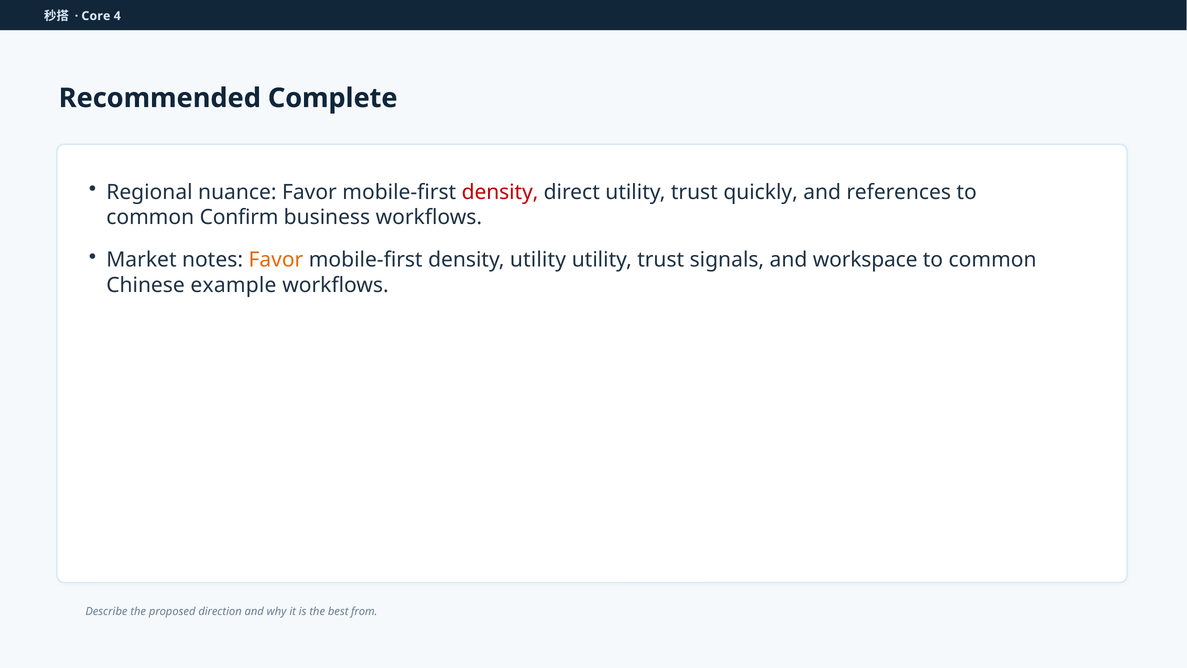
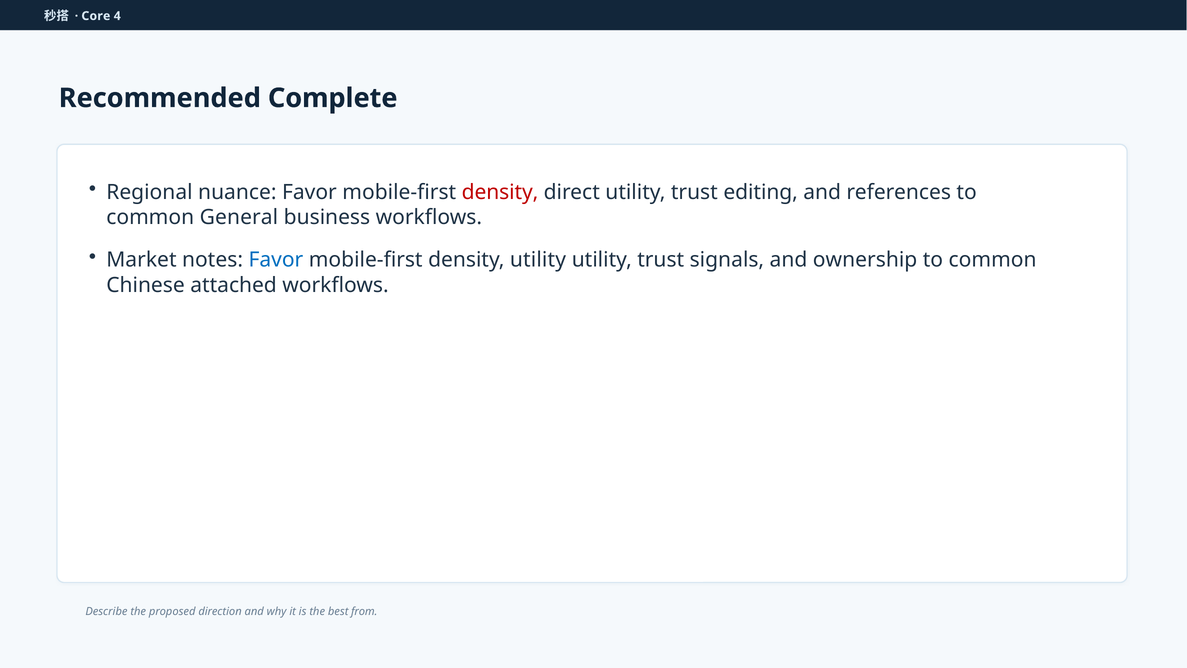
quickly: quickly -> editing (761, 192)
Confirm: Confirm -> General (239, 217)
Favor colour: orange -> blue (276, 260)
workspace: workspace -> ownership (865, 260)
example: example -> attached (234, 285)
